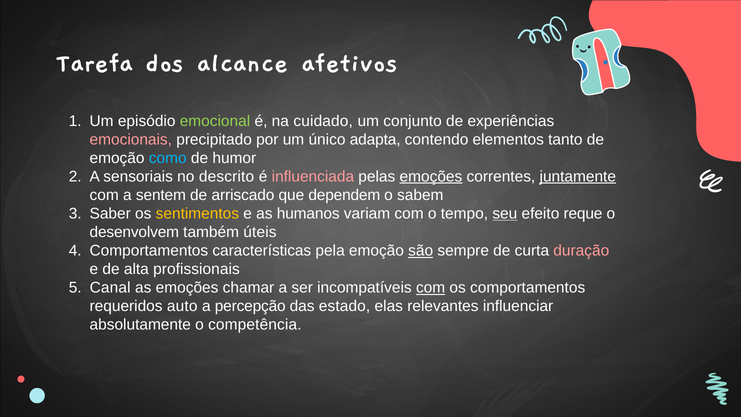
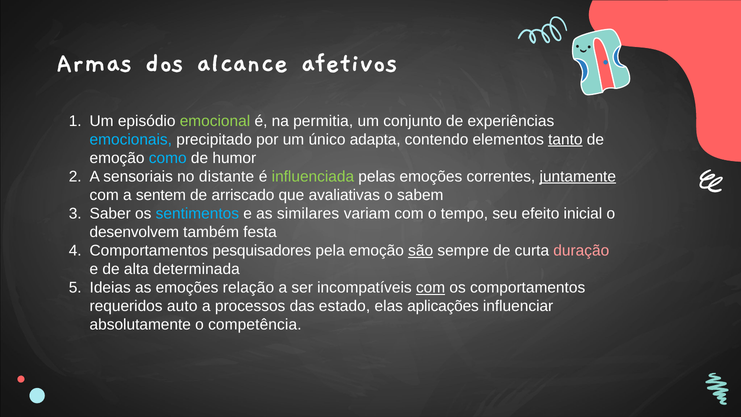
Tarefa: Tarefa -> Armas (94, 62)
cuidado: cuidado -> permitia (323, 121)
emocionais colour: pink -> light blue (131, 139)
tanto underline: none -> present (565, 139)
descrito: descrito -> distante (227, 176)
influenciada colour: pink -> light green (313, 176)
emoções underline: present -> none (431, 176)
dependem: dependem -> avaliativas (344, 195)
sentimentos colour: yellow -> light blue (197, 214)
humanos: humanos -> similares (308, 214)
seu underline: present -> none (505, 214)
reque: reque -> inicial (583, 214)
úteis: úteis -> festa (260, 232)
características: características -> pesquisadores (262, 251)
profissionais: profissionais -> determinada (196, 269)
Canal: Canal -> Ideias (110, 288)
chamar: chamar -> relação (248, 288)
percepção: percepção -> processos (250, 306)
relevantes: relevantes -> aplicações (443, 306)
